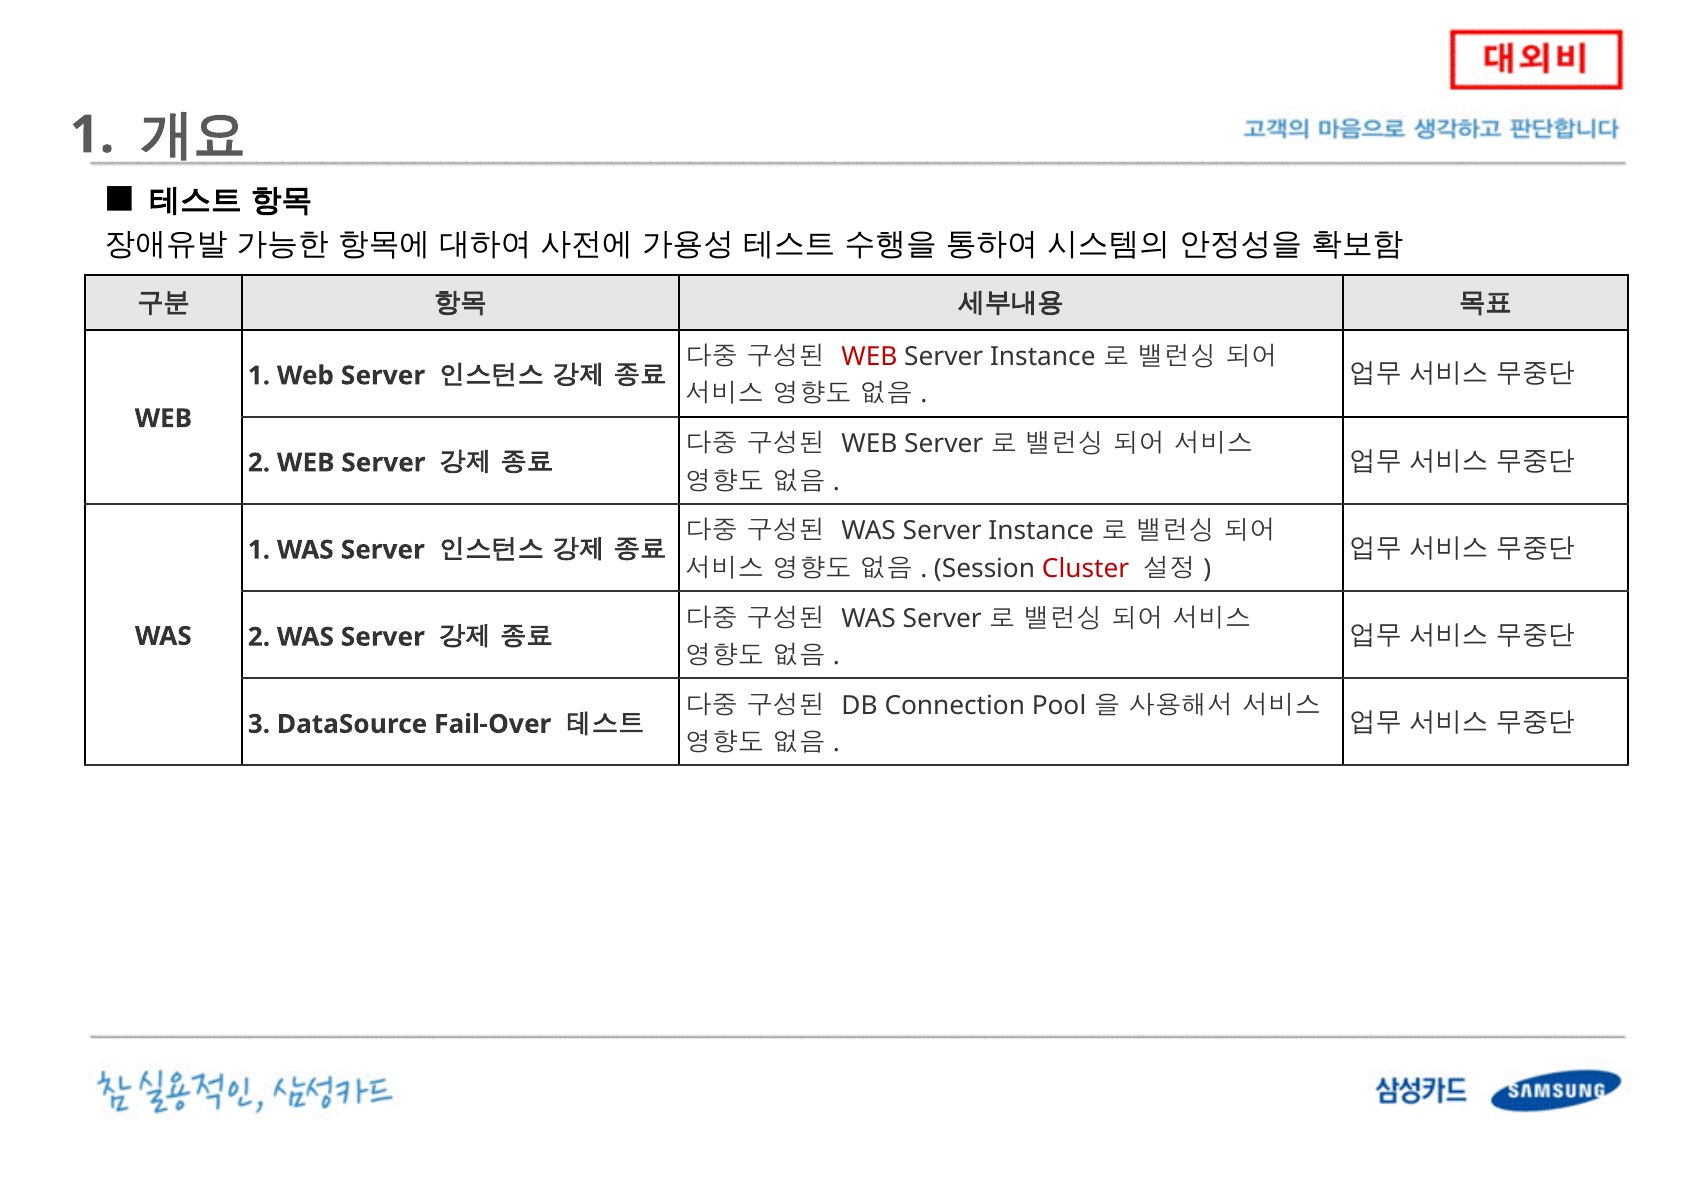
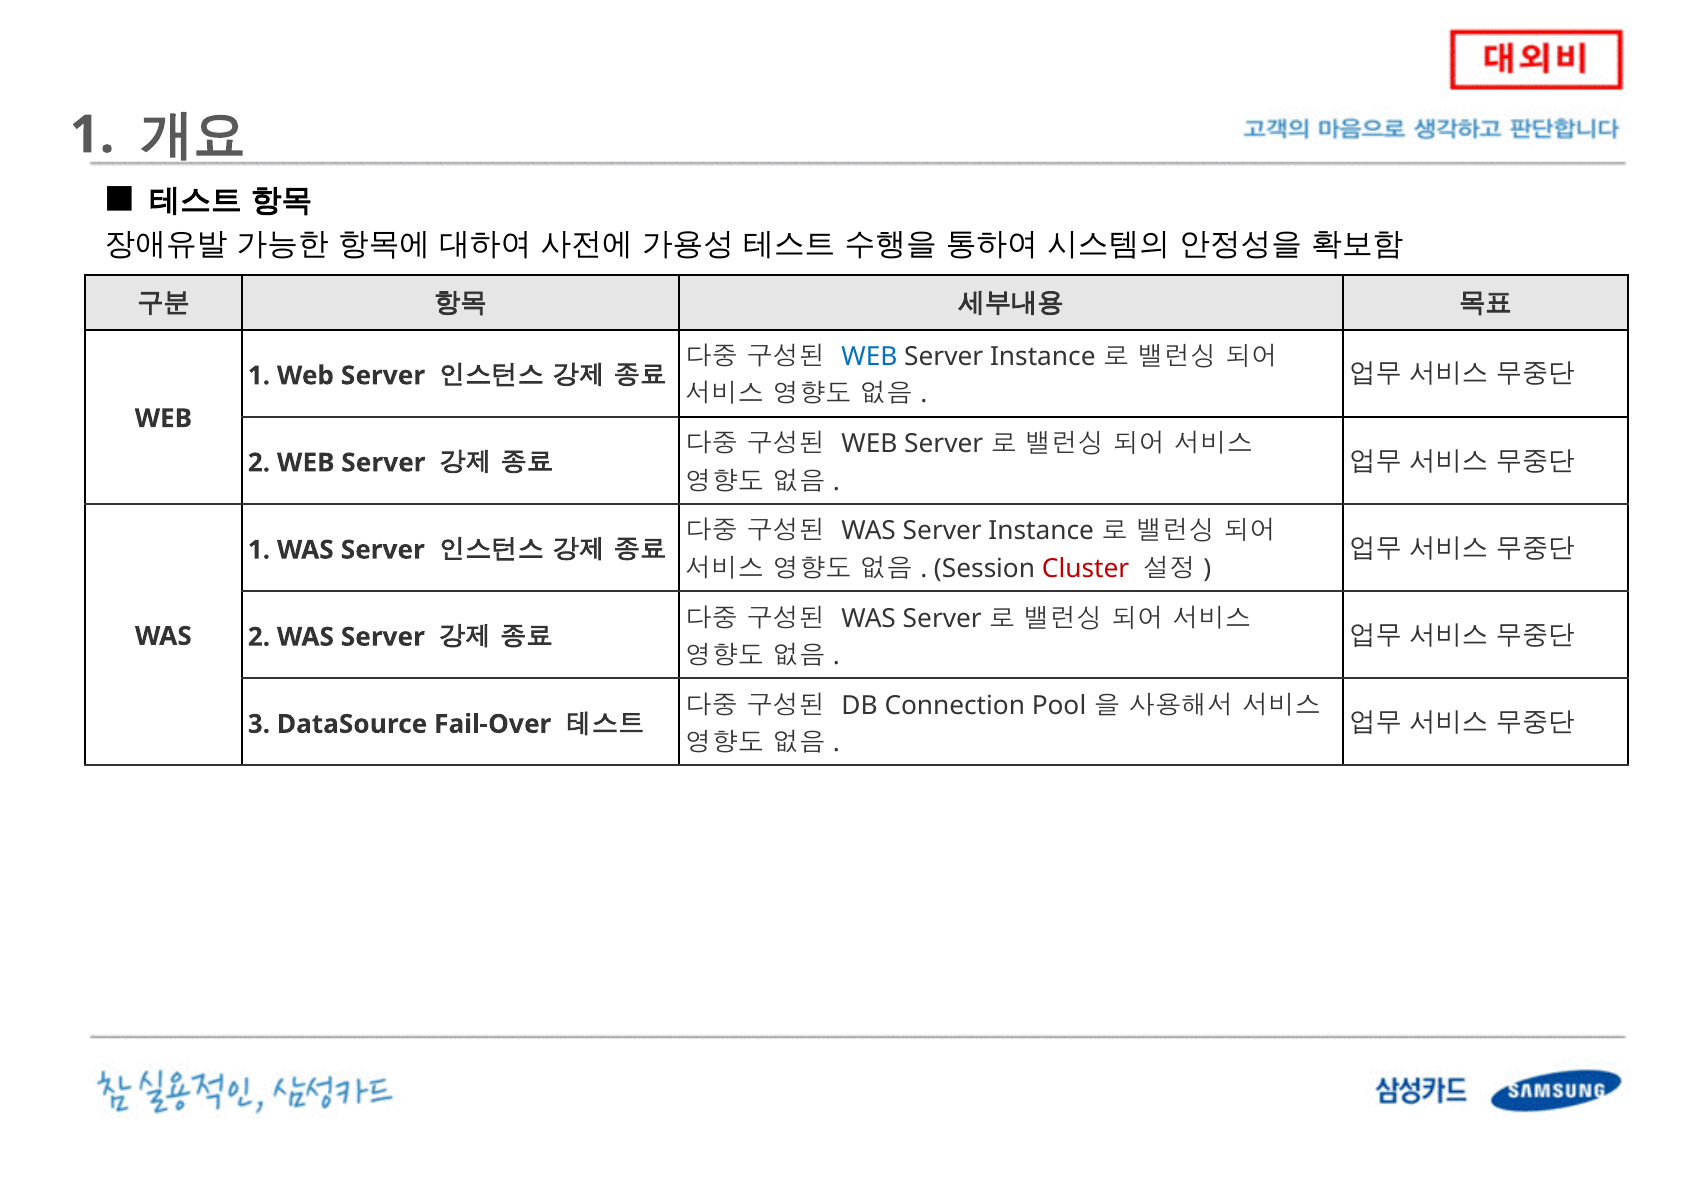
WEB colour: red -> blue (869, 357)
